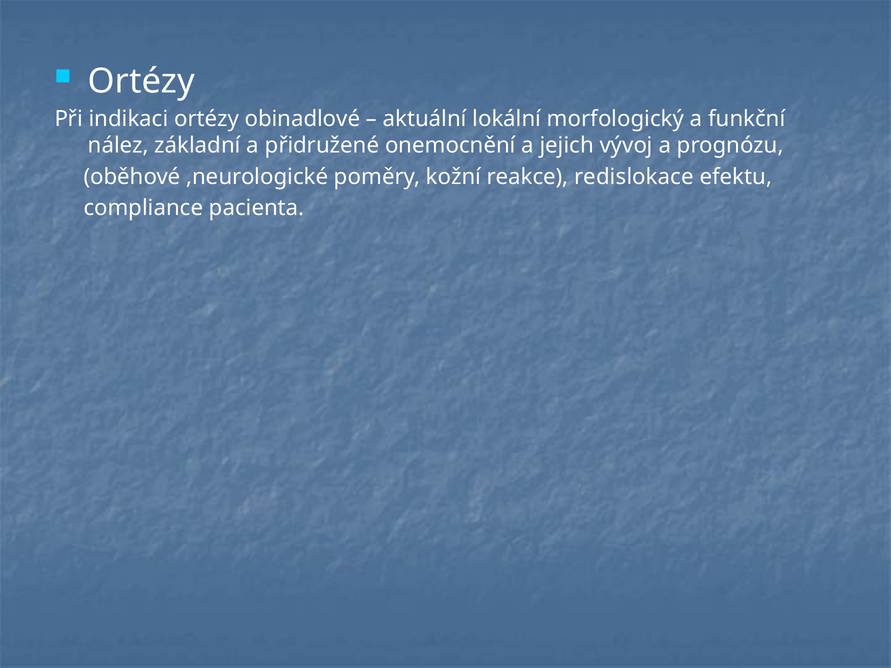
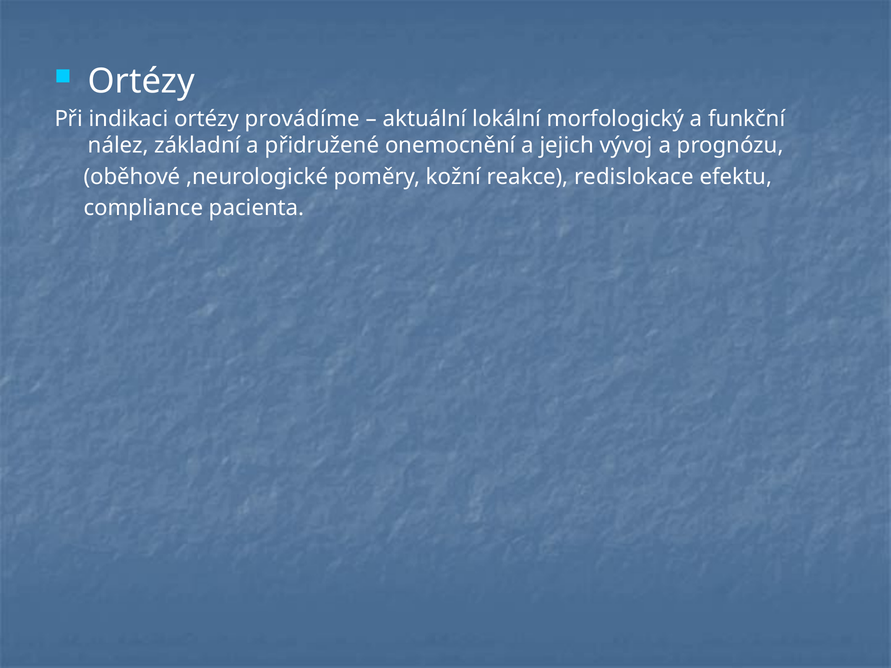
obinadlové: obinadlové -> provádíme (302, 119)
